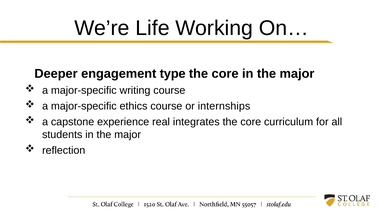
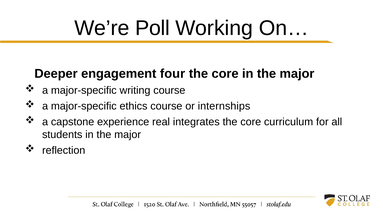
Life: Life -> Poll (153, 28)
type: type -> four (173, 74)
